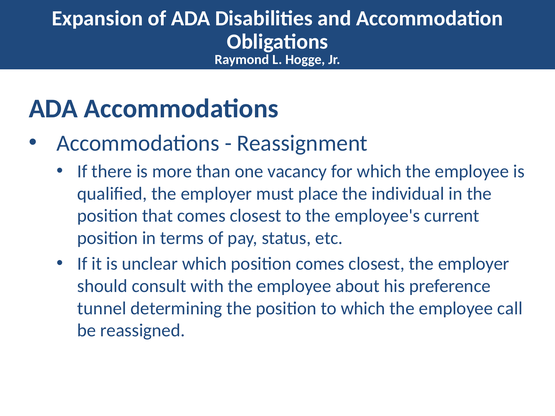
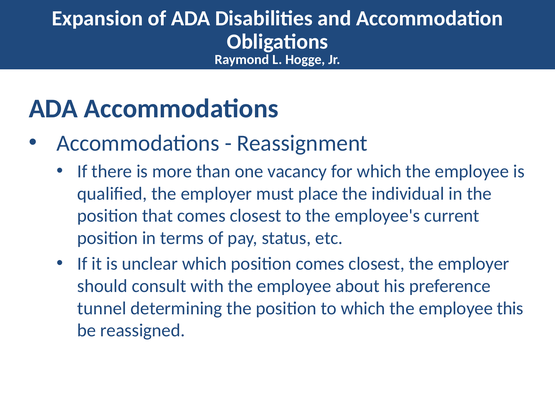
call: call -> this (510, 308)
